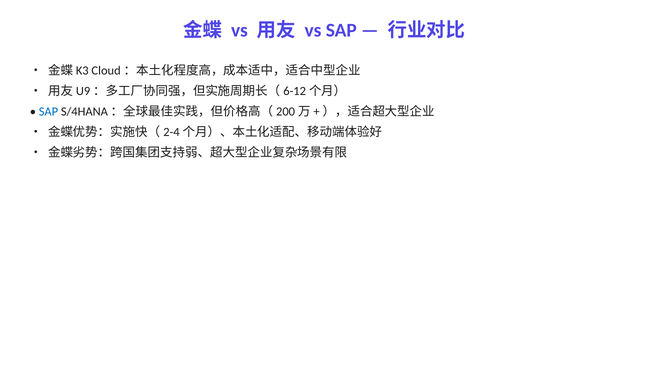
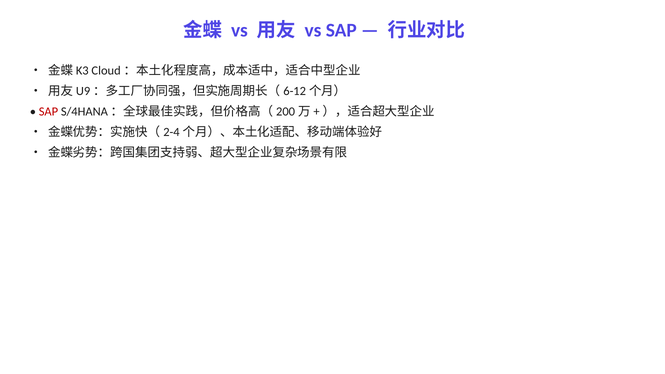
SAP colour: blue -> red (48, 112)
